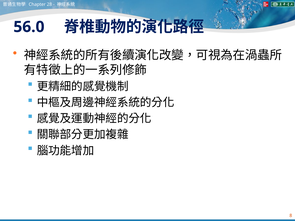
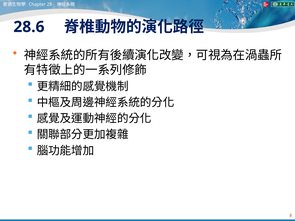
56.0: 56.0 -> 28.6 (29, 27)
